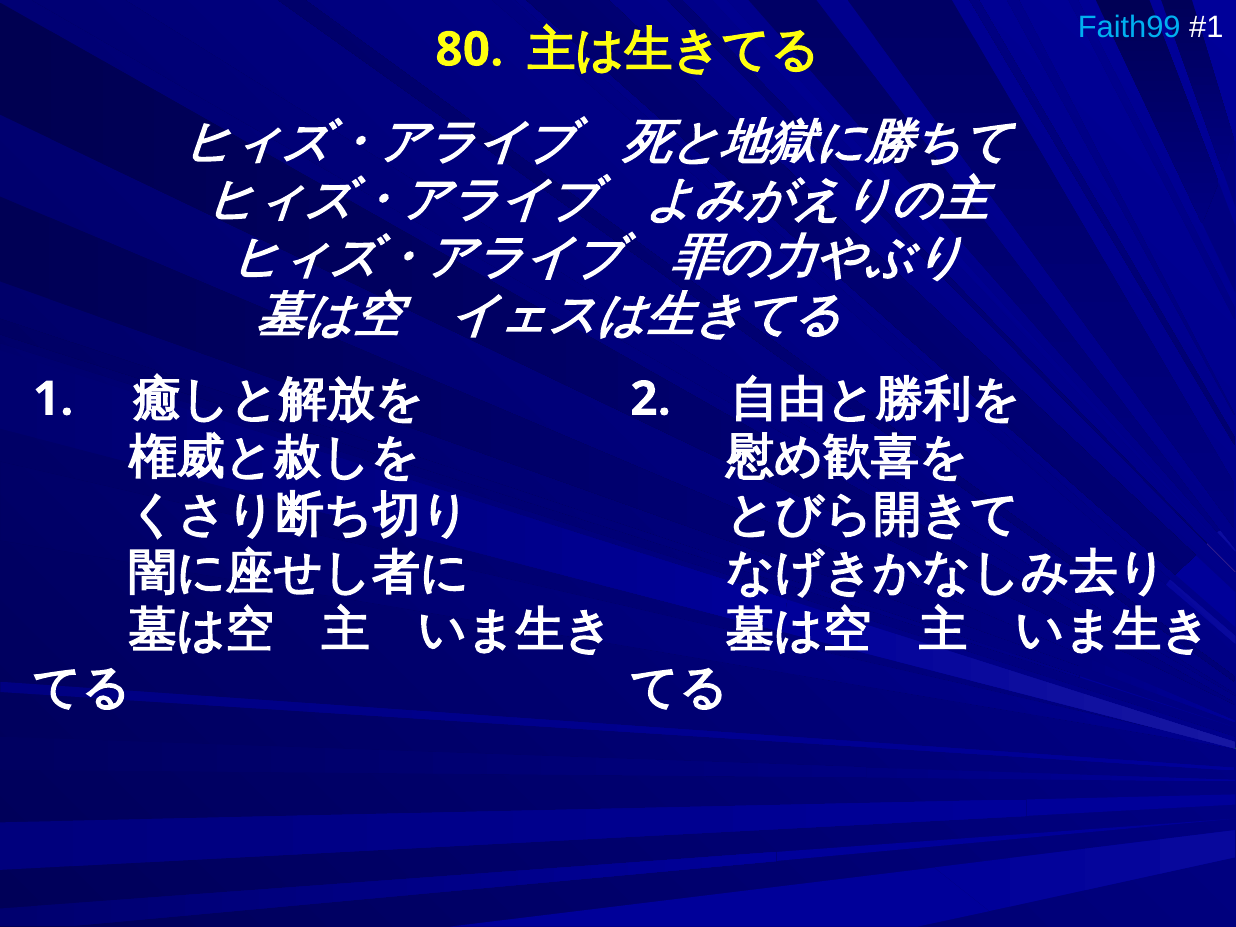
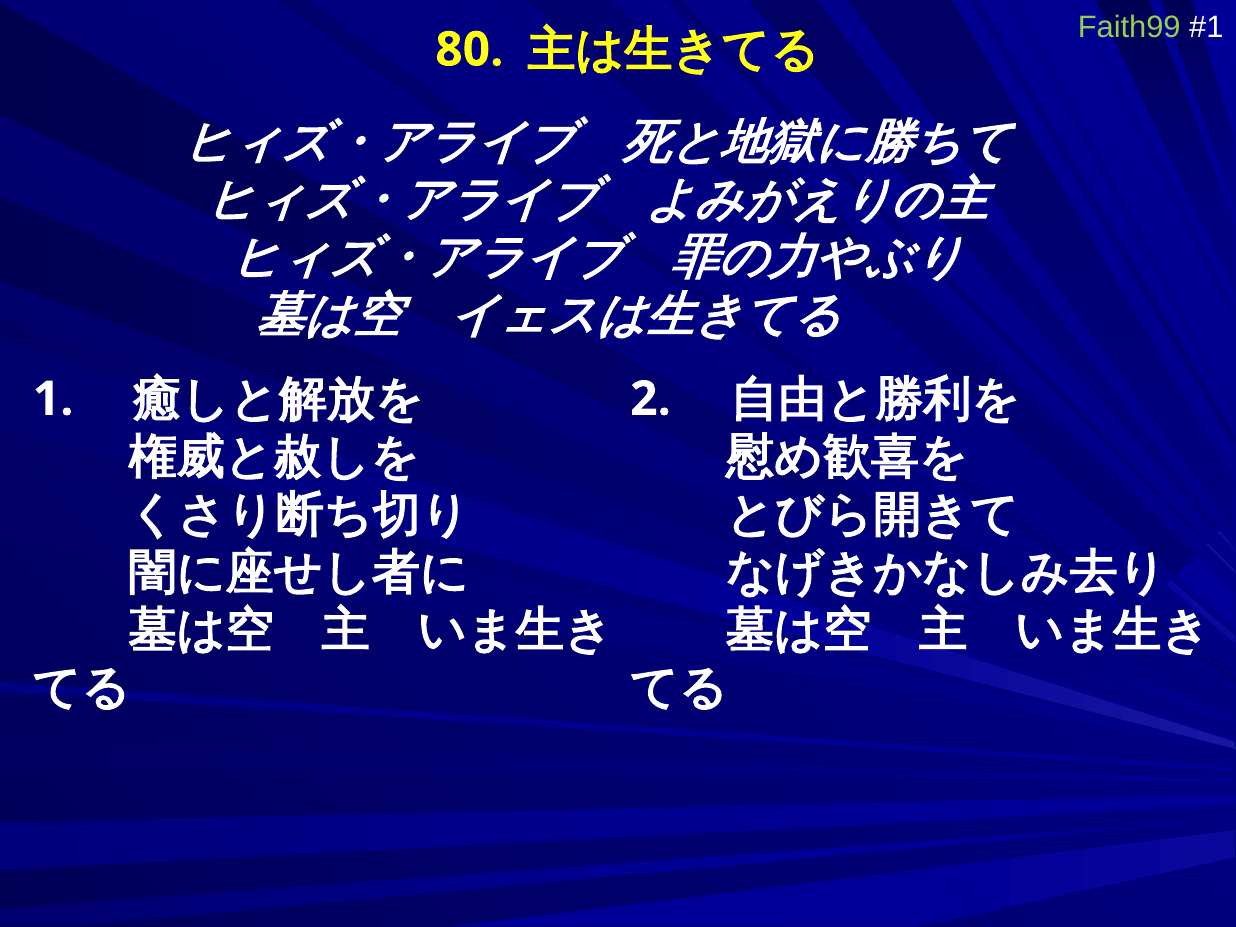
Faith99 colour: light blue -> light green (1129, 27)
